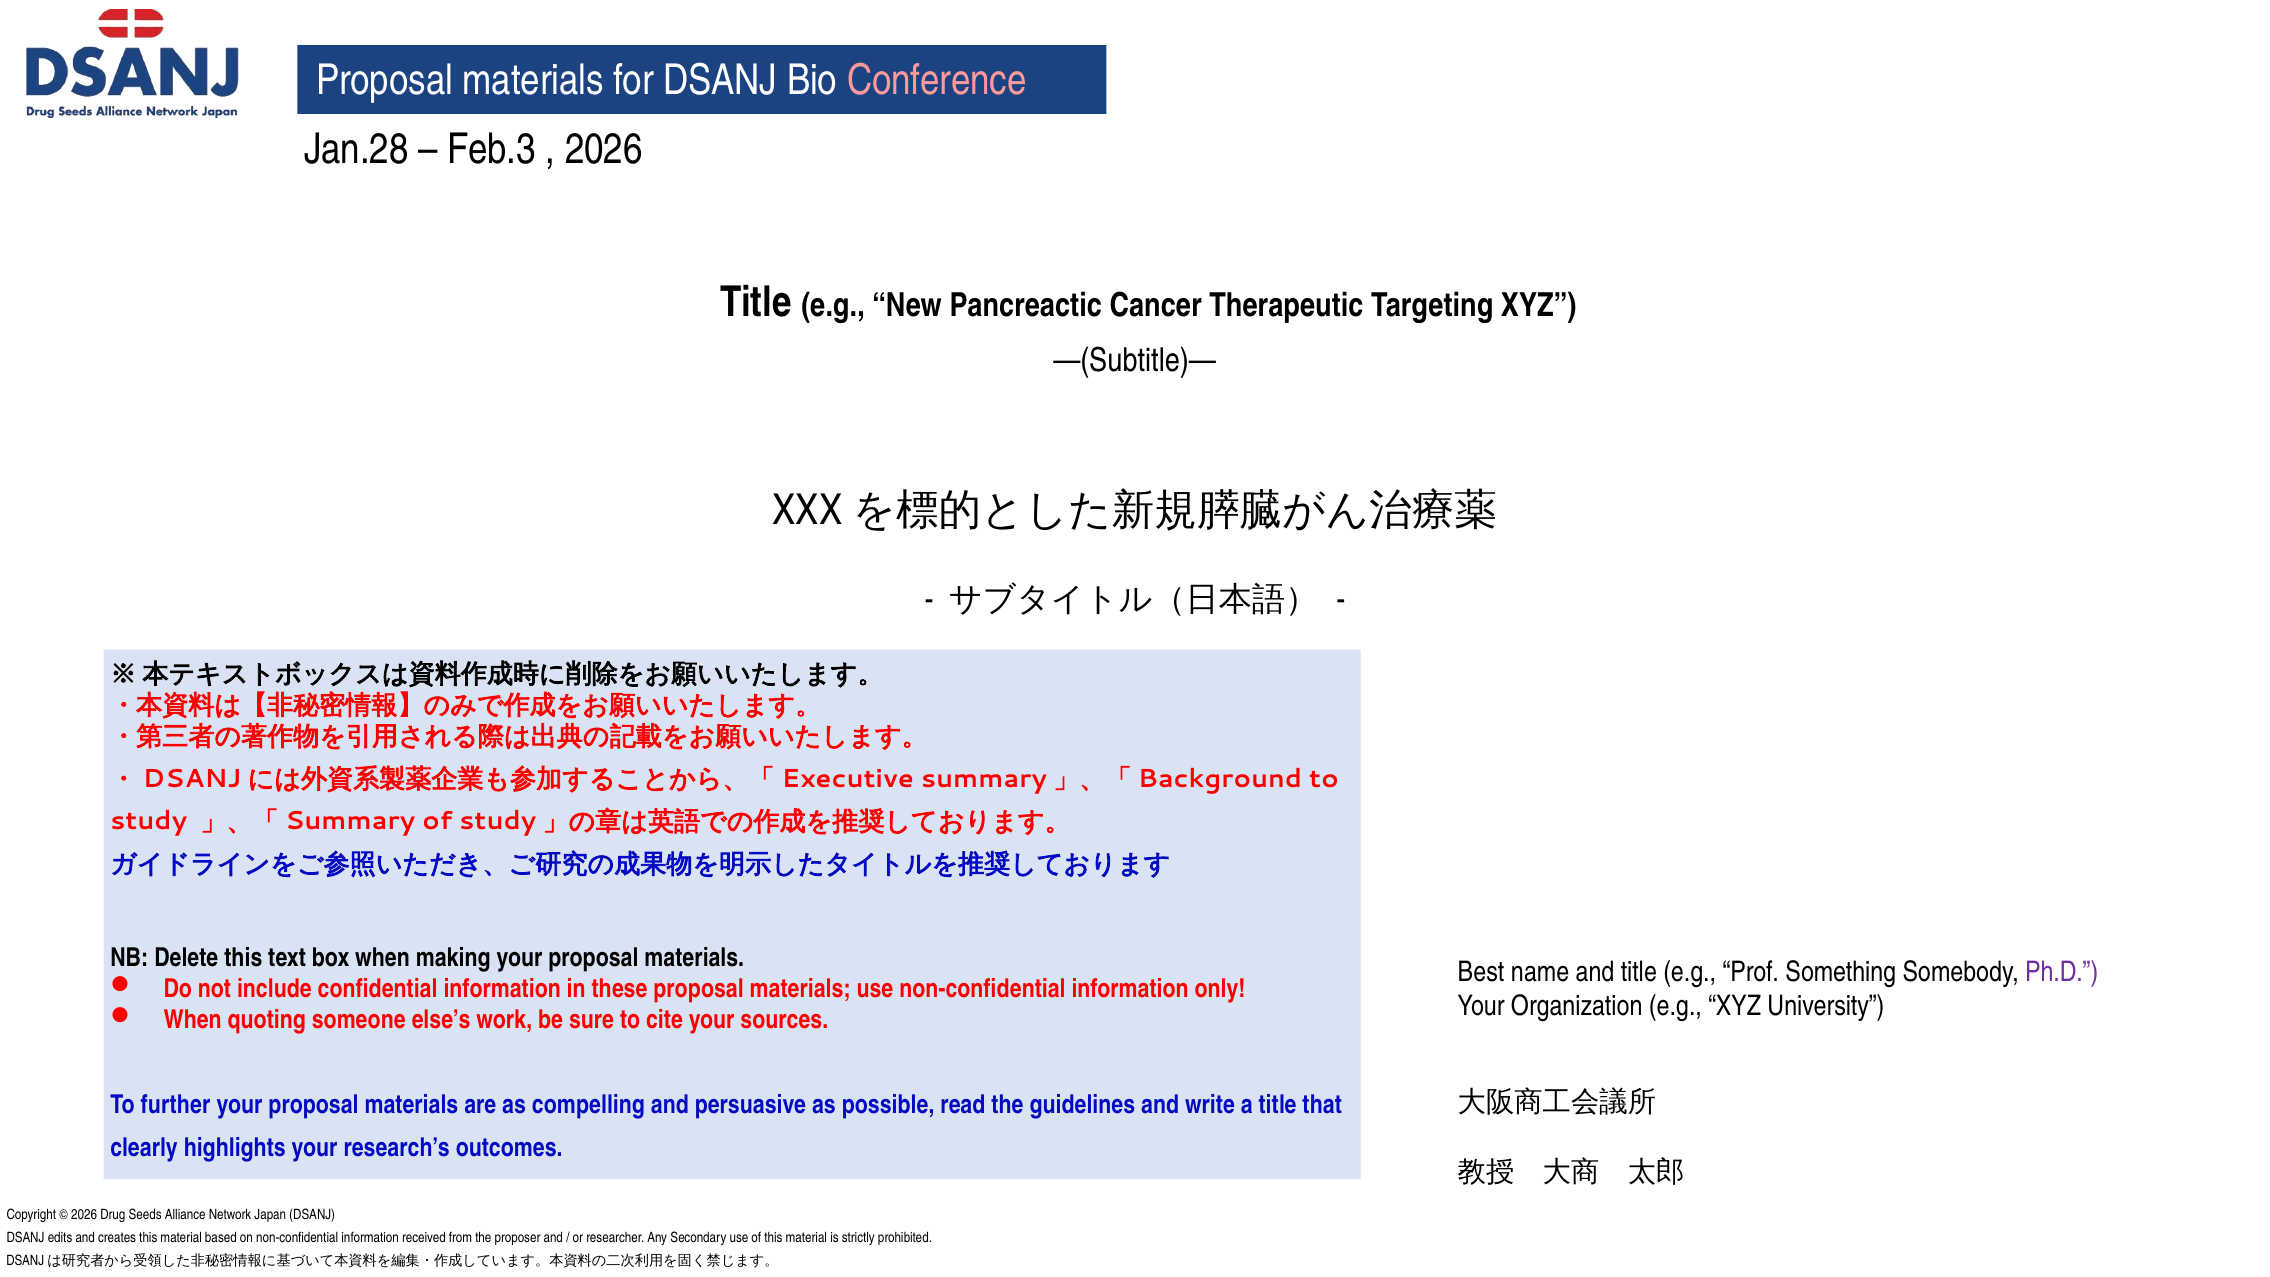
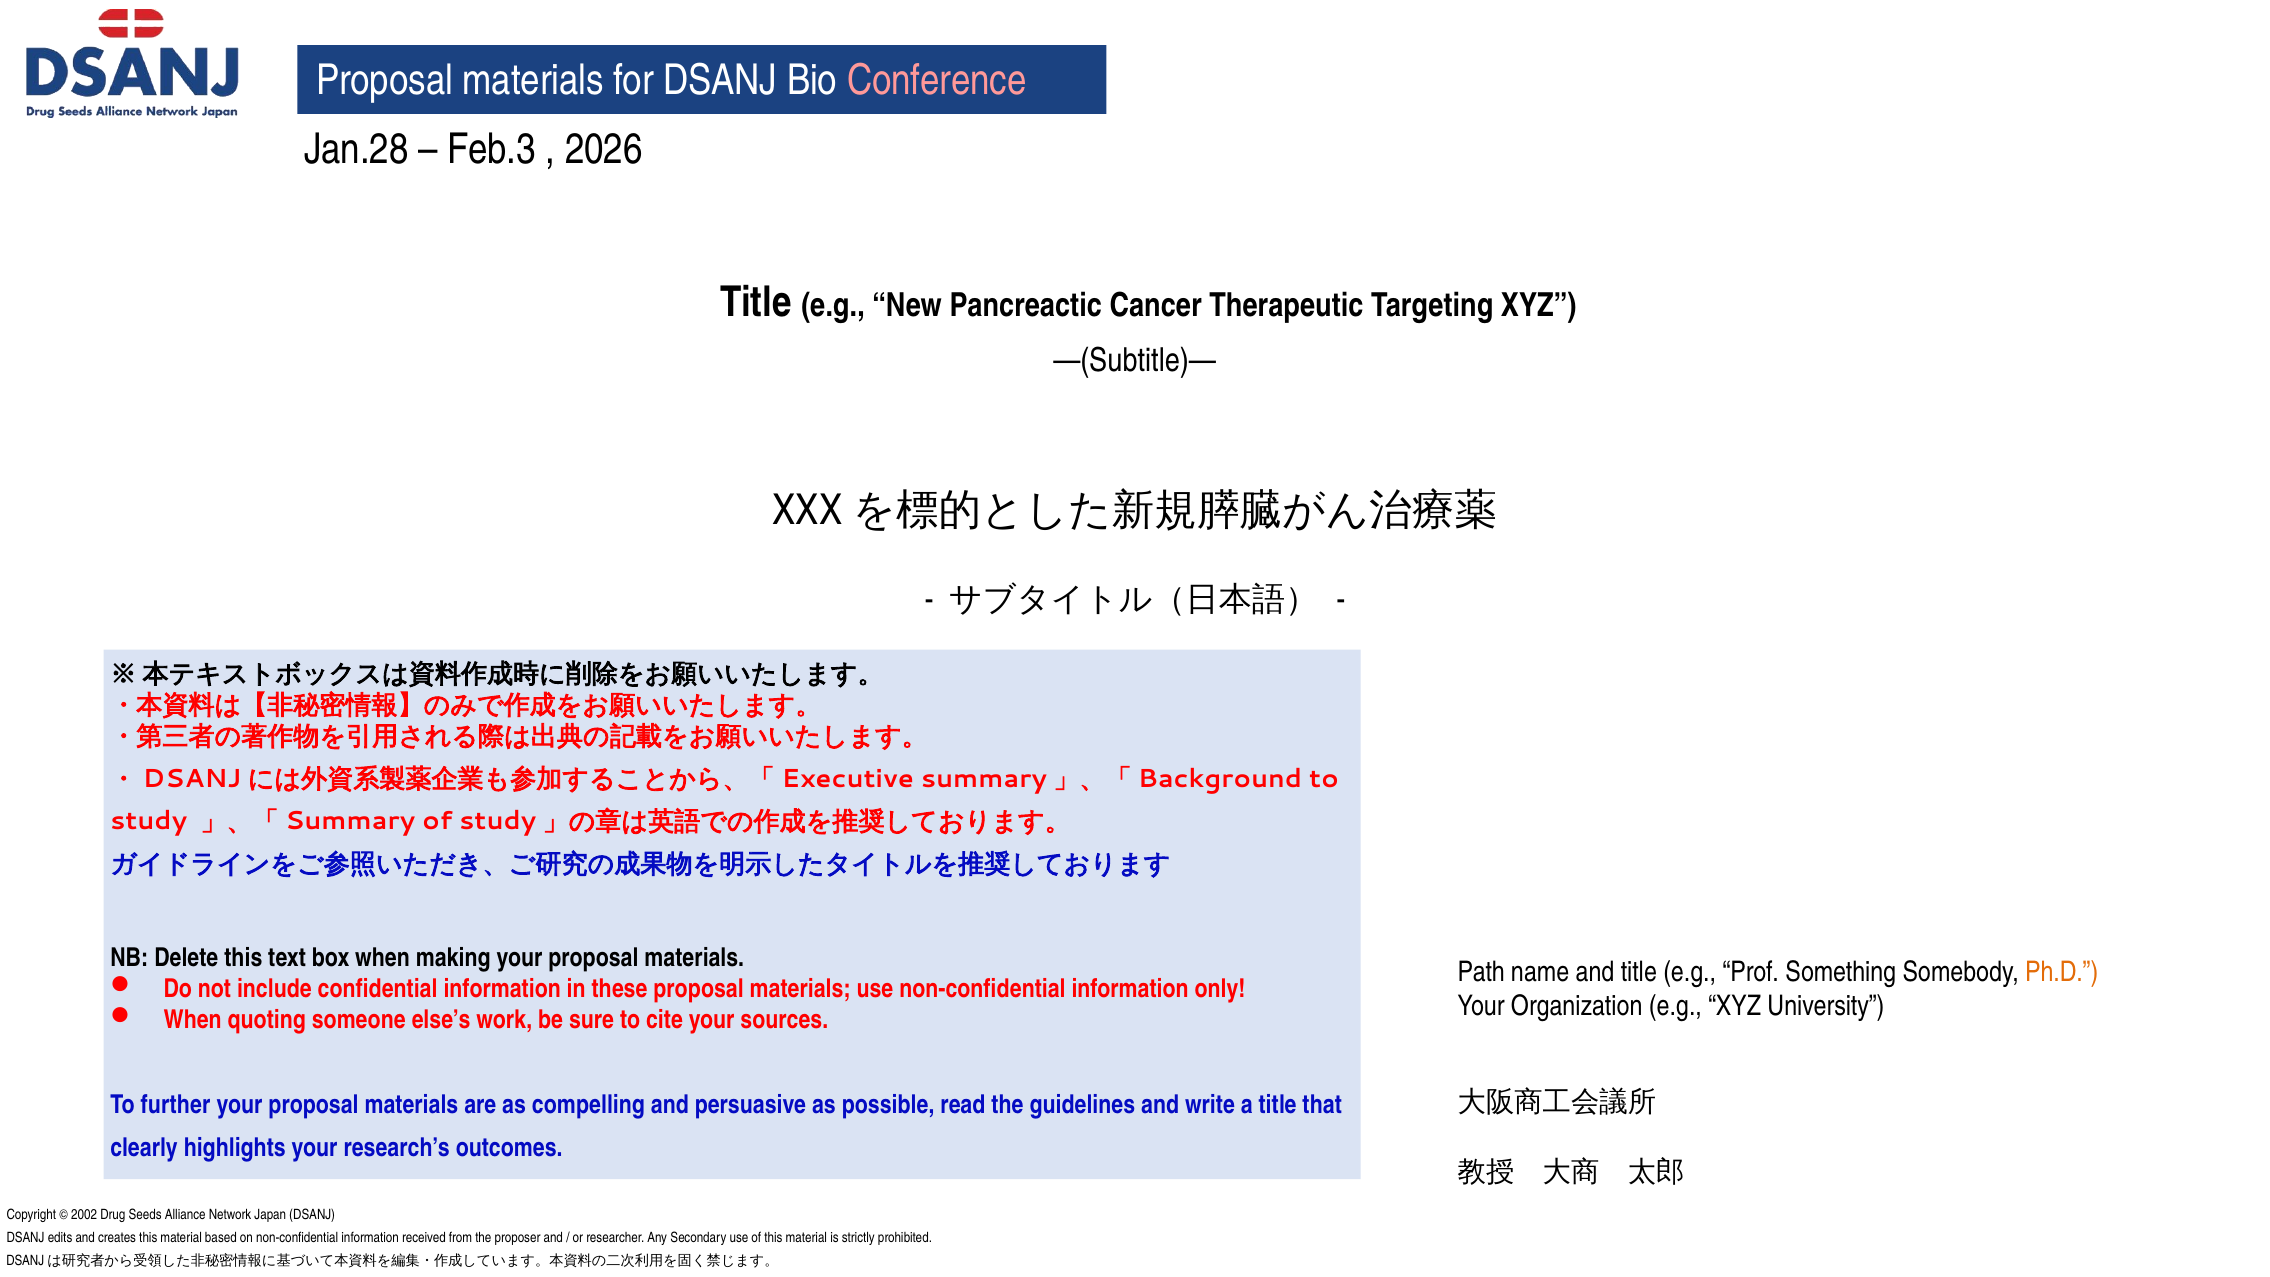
Best: Best -> Path (1481, 972)
Ph.D colour: purple -> orange (2062, 972)
2026: 2026 -> 2002 (84, 1214)
